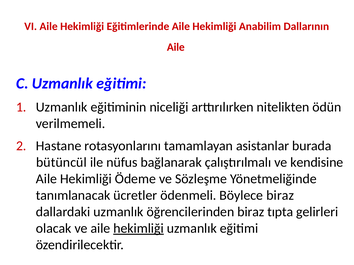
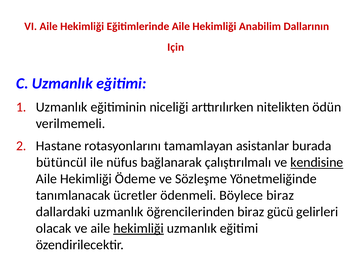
Aile: Aile -> Için (176, 47)
kendisine underline: none -> present (317, 163)
tıpta: tıpta -> gücü (280, 212)
